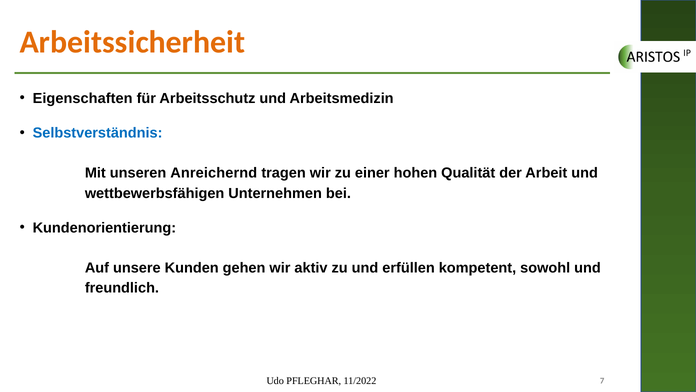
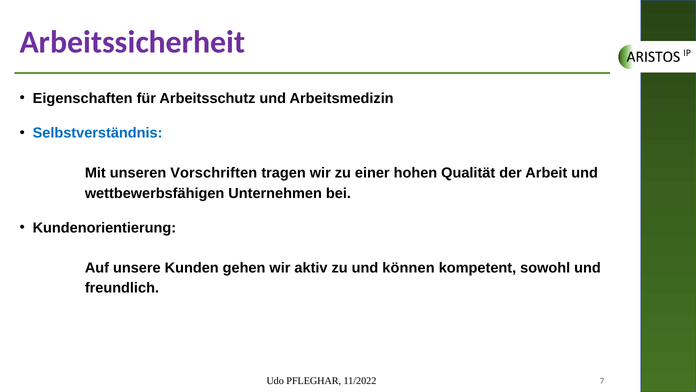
Arbeitssicherheit colour: orange -> purple (132, 42)
Anreichernd: Anreichernd -> Vorschriften (214, 173)
erfüllen: erfüllen -> können (408, 268)
